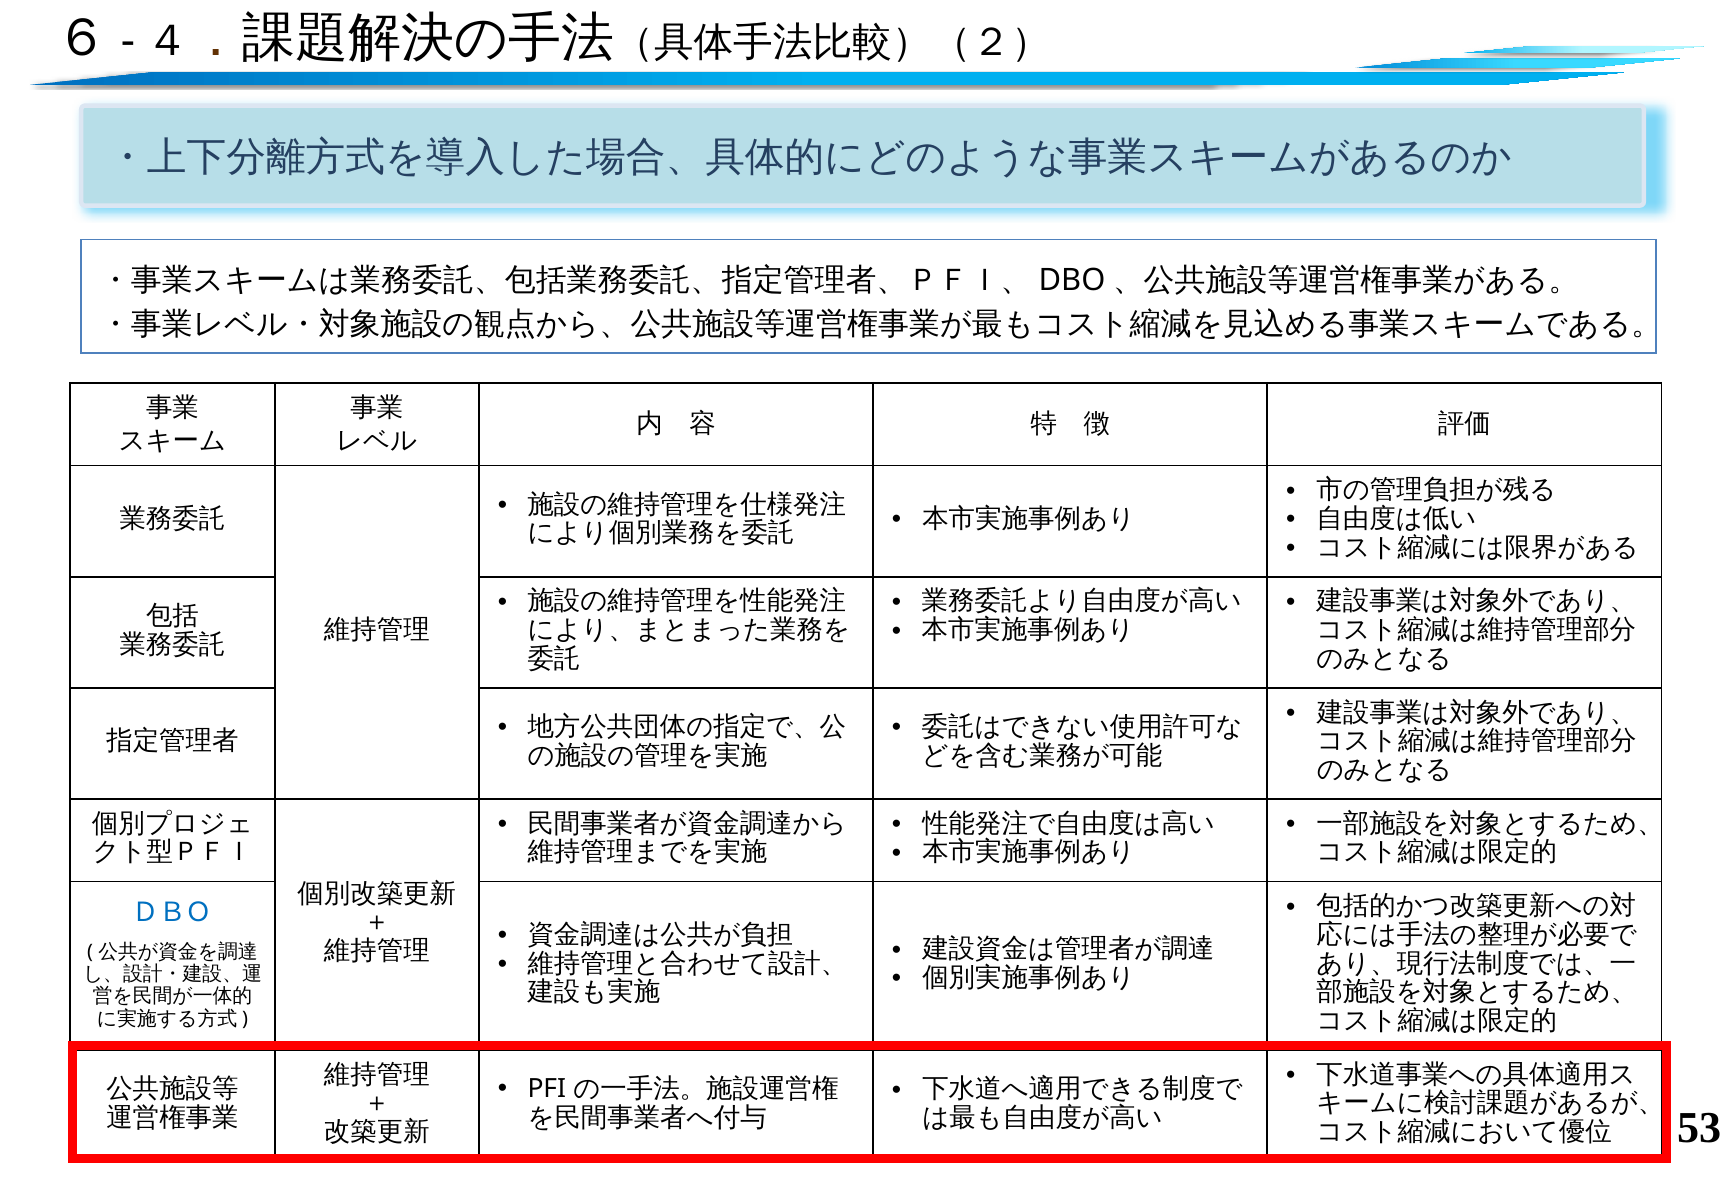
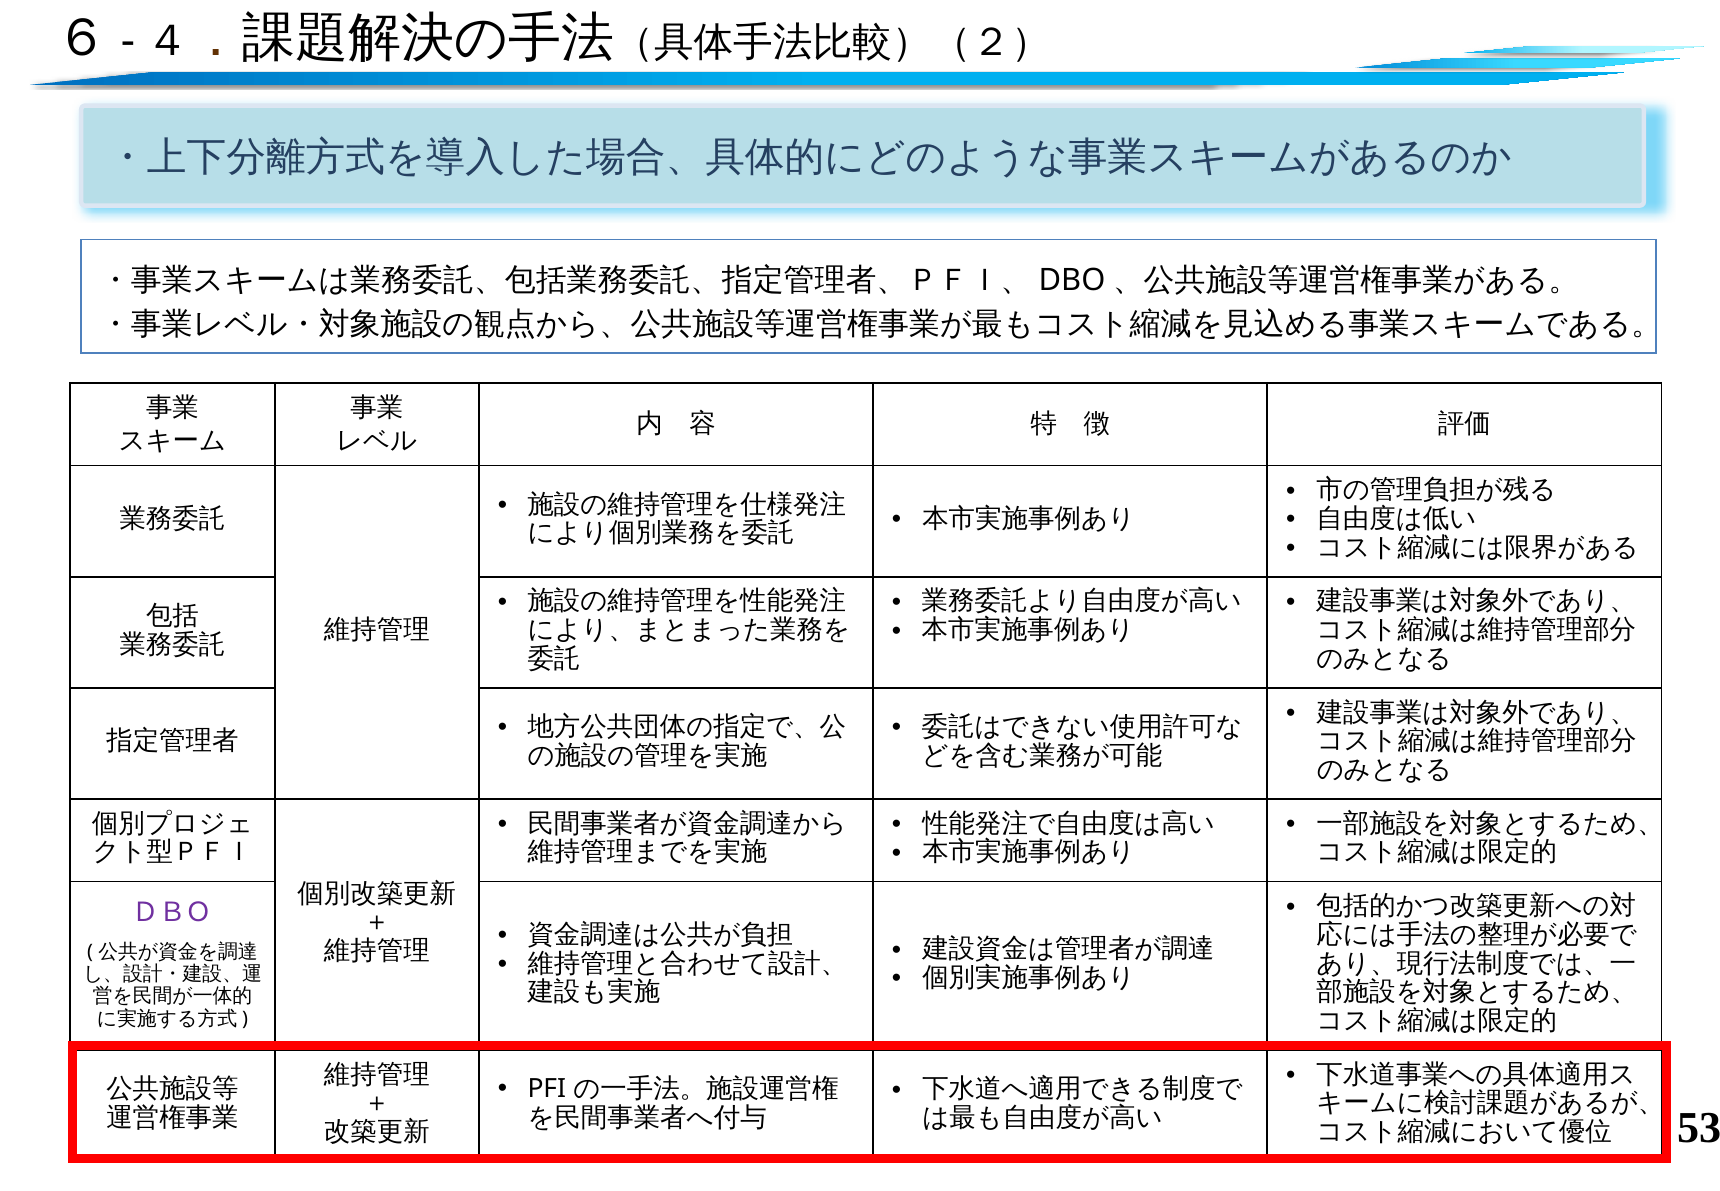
ＤＢＯ colour: blue -> purple (172, 913)
